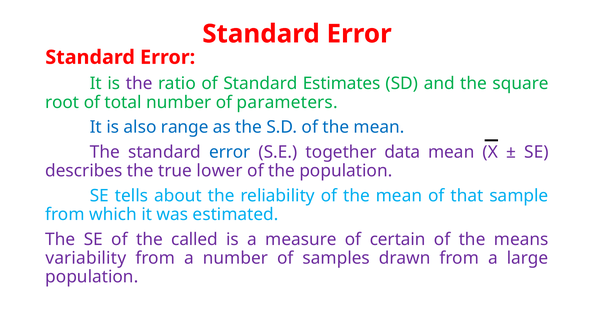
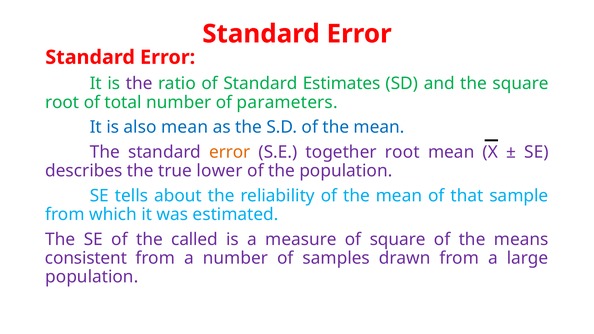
also range: range -> mean (185, 127)
error colour: blue -> orange (230, 152)
together data: data -> root (402, 152)
of certain: certain -> square (398, 239)
variability: variability -> consistent (86, 258)
